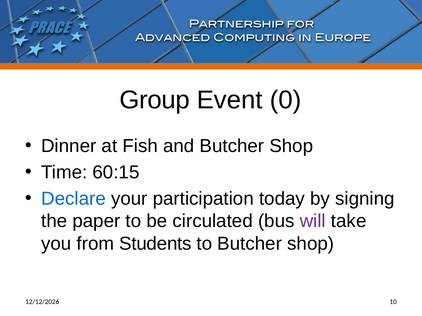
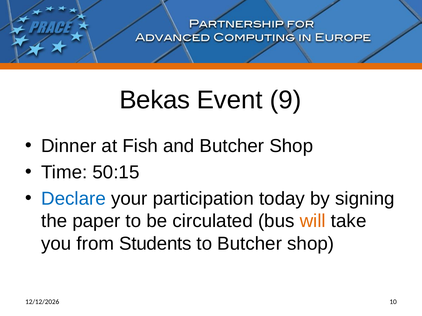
Group: Group -> Bekas (155, 100)
0: 0 -> 9 (286, 100)
60:15: 60:15 -> 50:15 (116, 173)
will colour: purple -> orange (313, 221)
